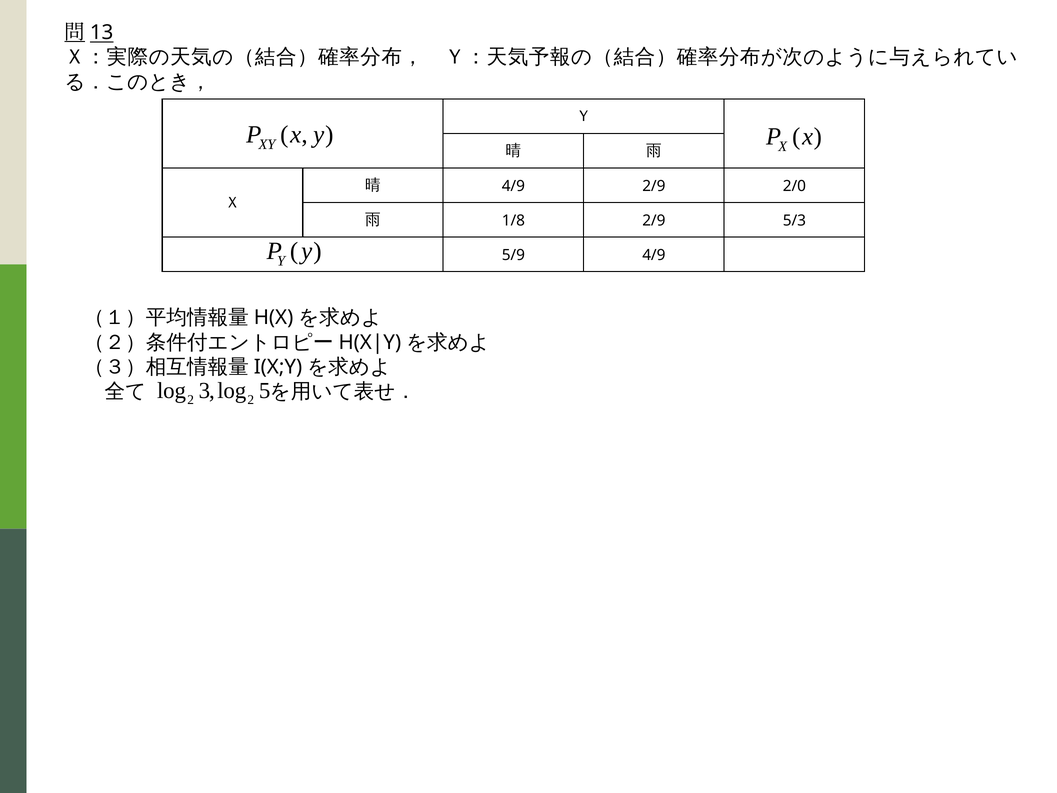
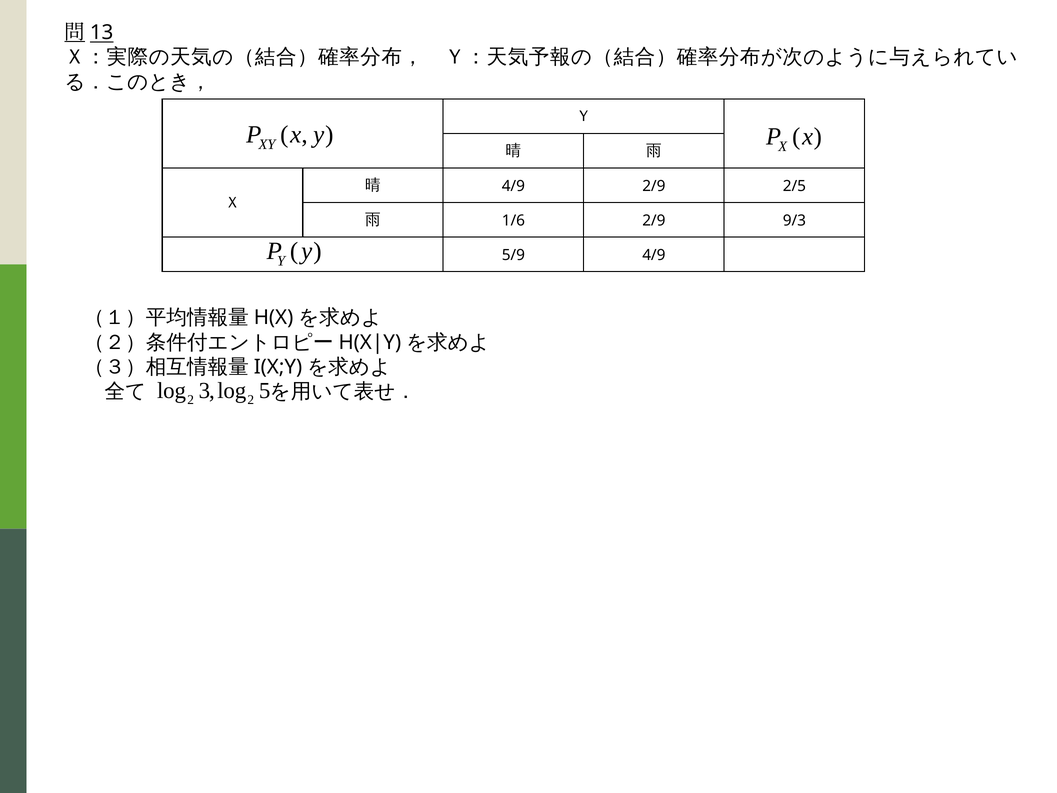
2/0: 2/0 -> 2/5 (794, 186)
1/8: 1/8 -> 1/6 (513, 221)
5/3: 5/3 -> 9/3 (794, 221)
